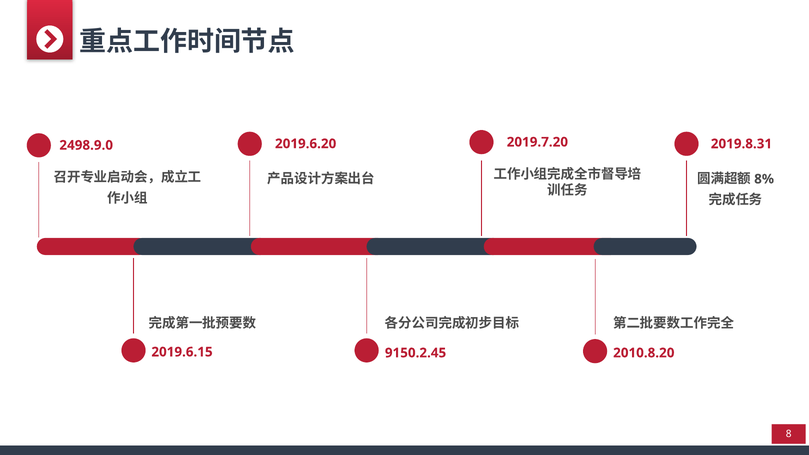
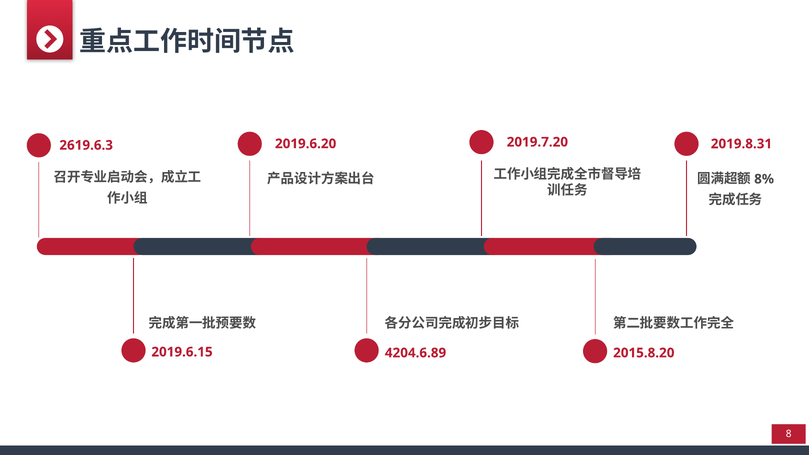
2498.9.0: 2498.9.0 -> 2619.6.3 (86, 145)
9150.2.45: 9150.2.45 -> 4204.6.89 (416, 353)
2010.8.20: 2010.8.20 -> 2015.8.20 (644, 353)
